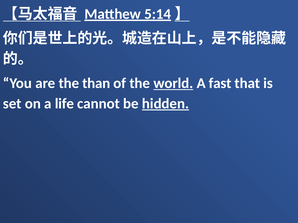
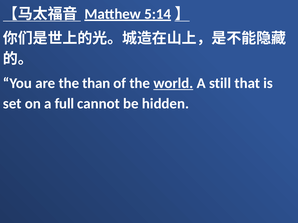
fast: fast -> still (220, 83)
life: life -> full (64, 104)
hidden underline: present -> none (166, 104)
